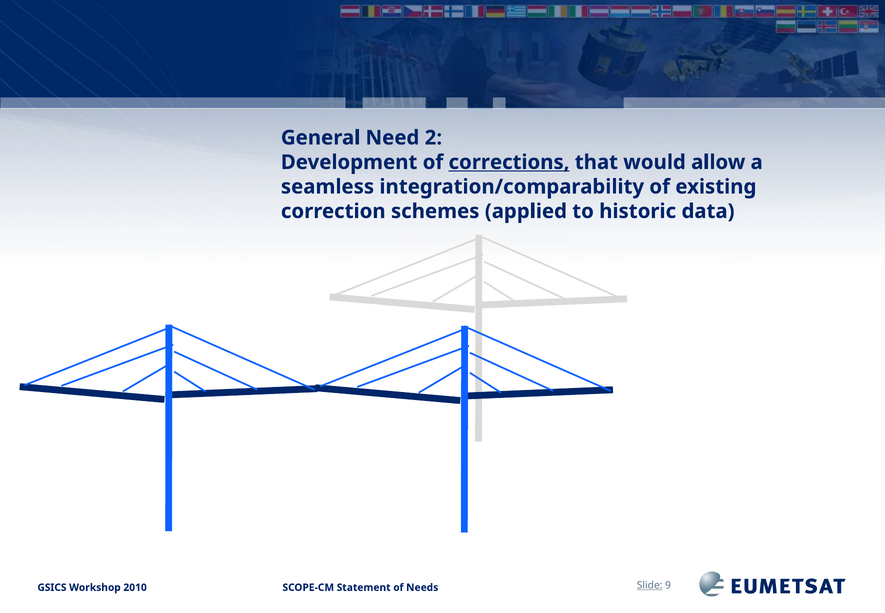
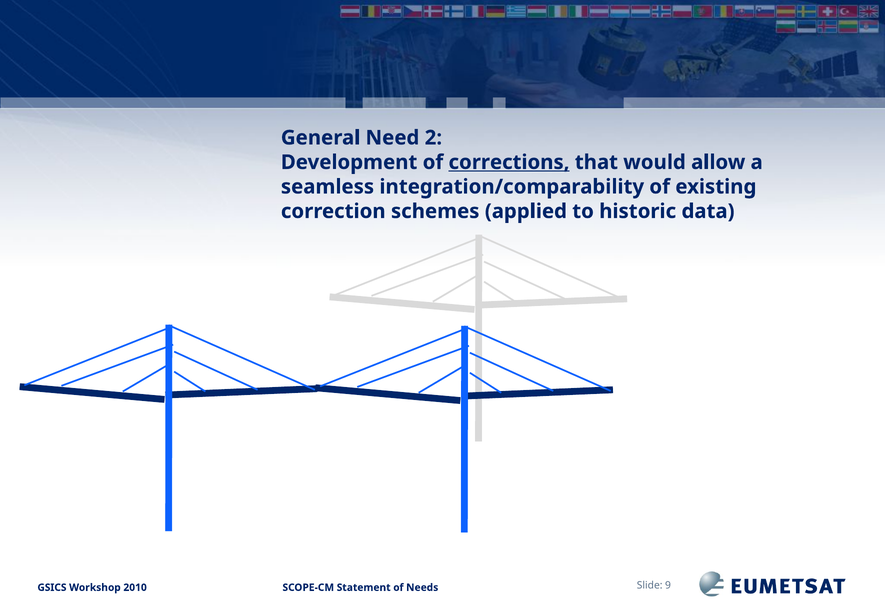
Slide underline: present -> none (650, 585)
